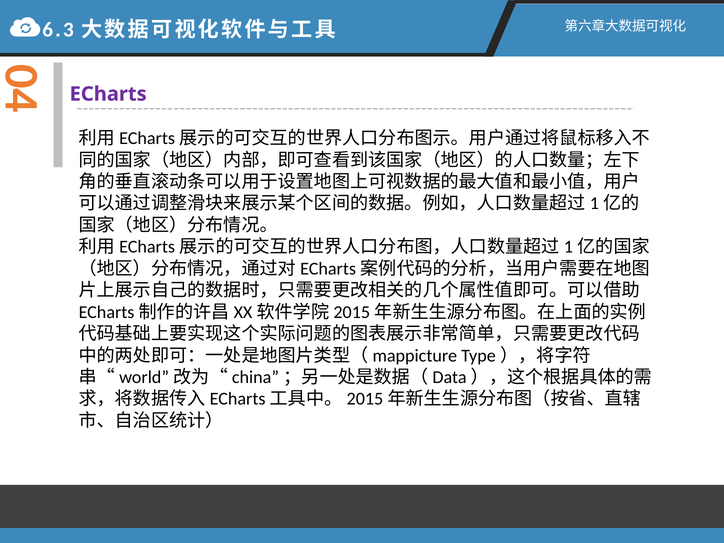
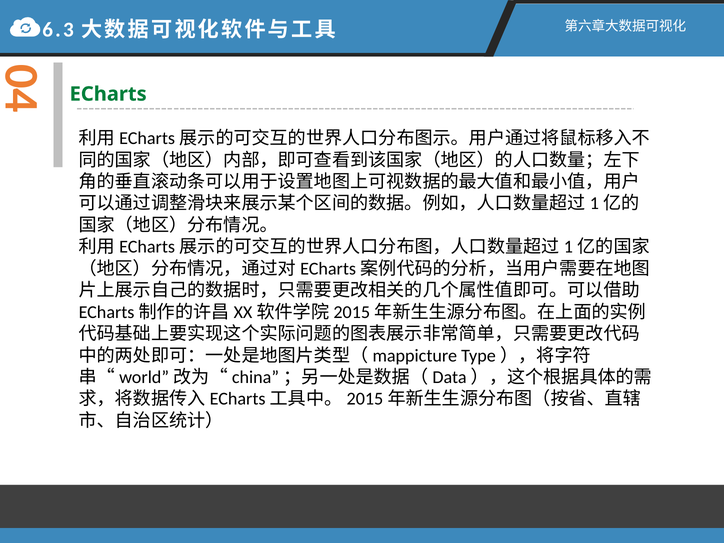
ECharts colour: purple -> green (108, 94)
